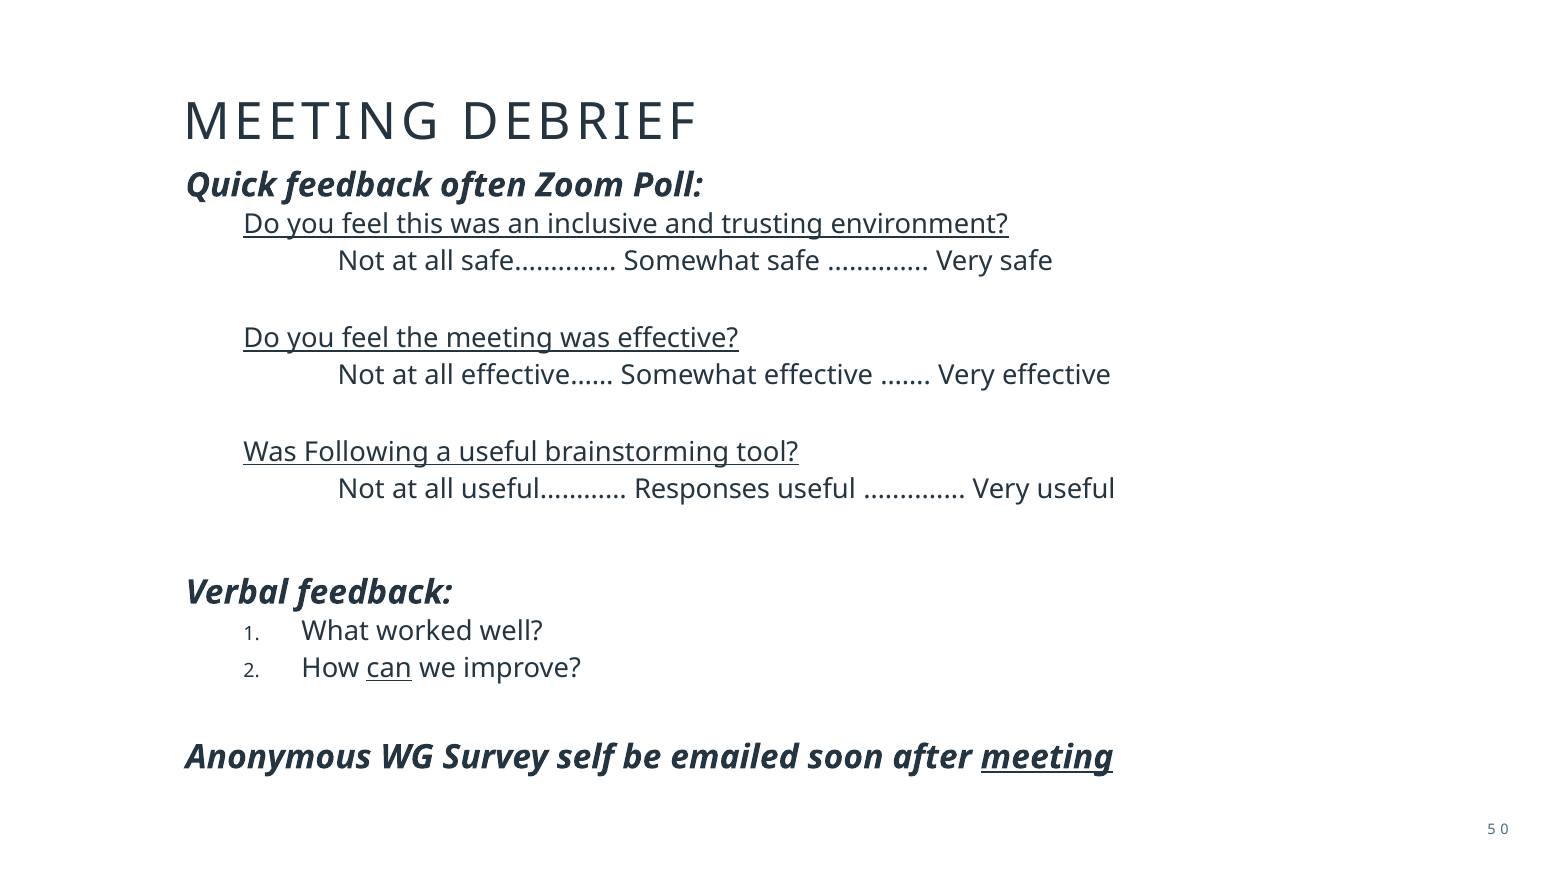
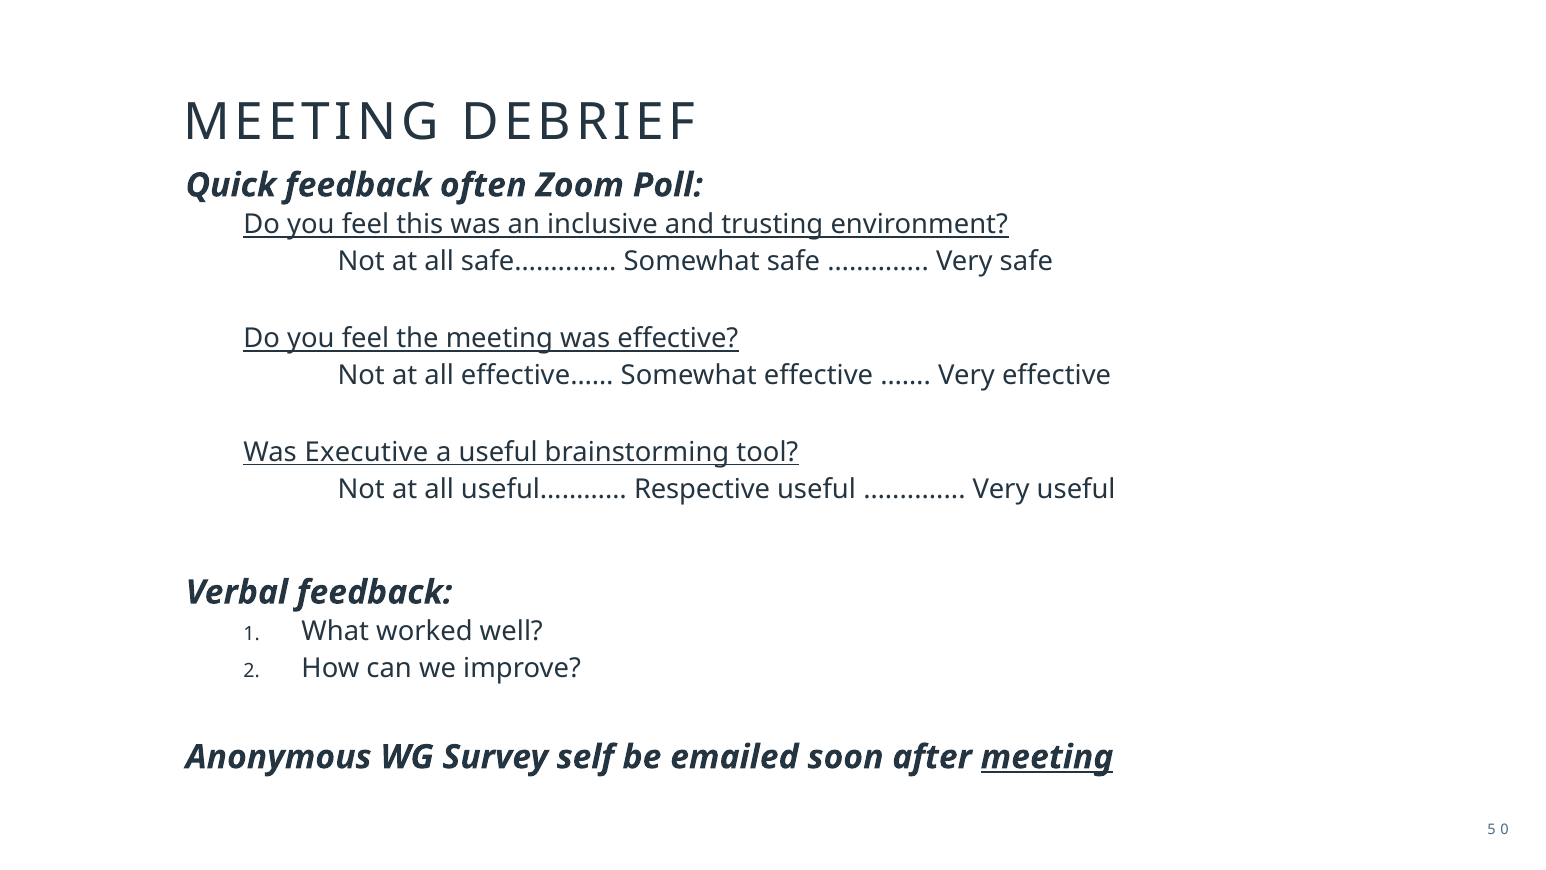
Following: Following -> Executive (366, 452)
Responses: Responses -> Respective (702, 489)
can underline: present -> none (389, 668)
